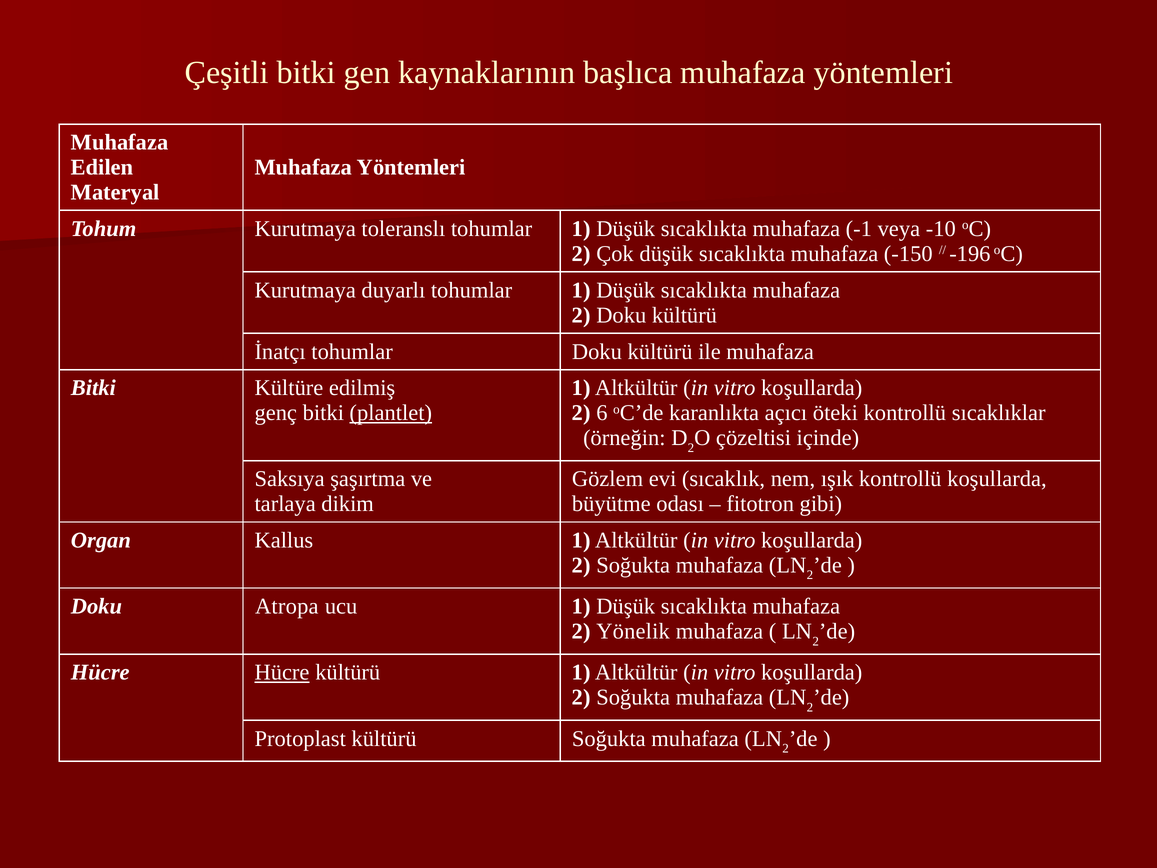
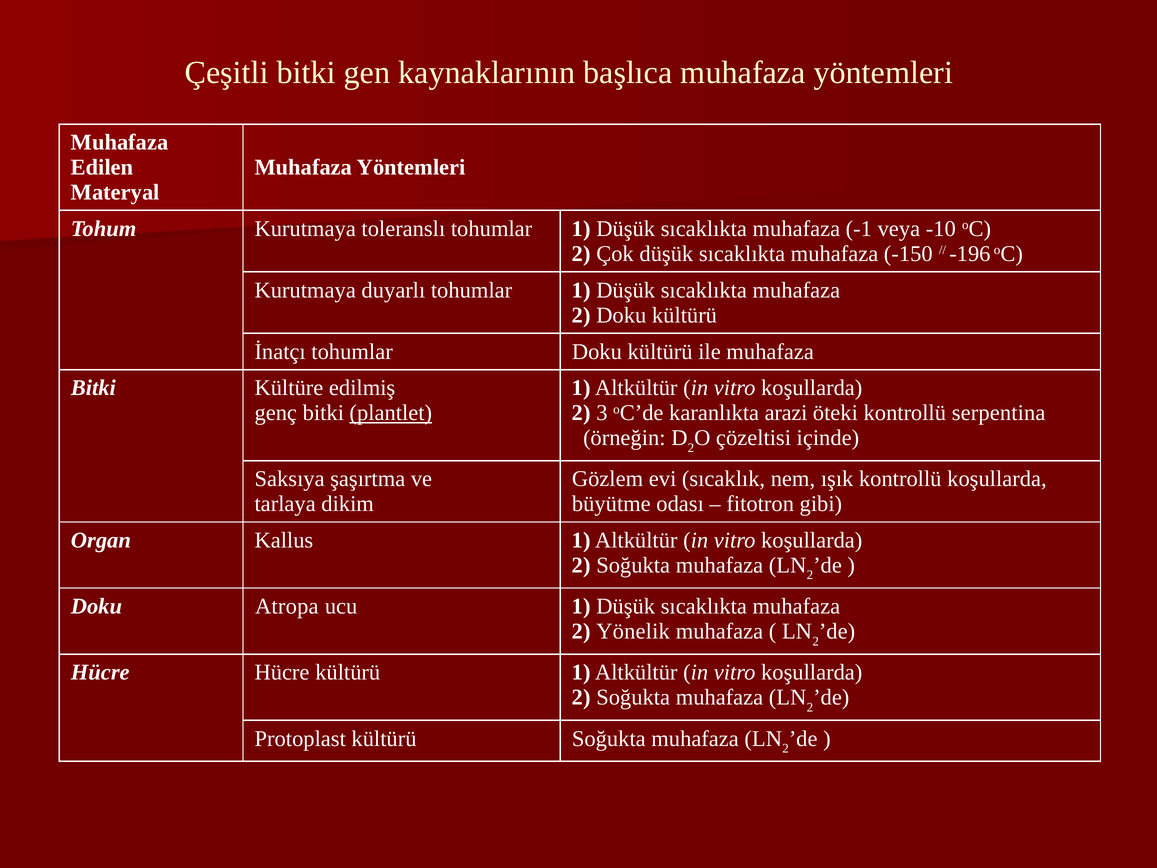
6: 6 -> 3 (602, 413)
açıcı: açıcı -> arazi (786, 413)
sıcaklıklar: sıcaklıklar -> serpentina (999, 413)
Hücre underline: present -> none (282, 672)
